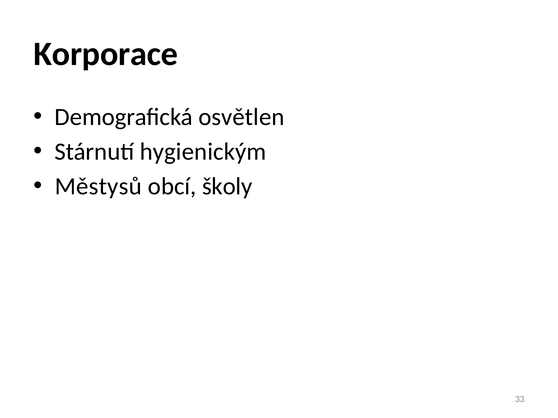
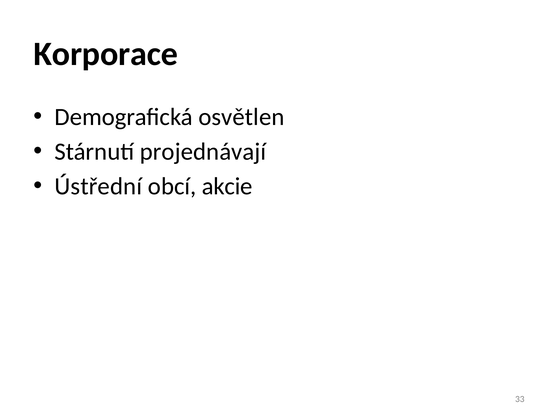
hygienickým: hygienickým -> projednávají (203, 152)
Městysů: Městysů -> Ústřední (98, 187)
školy: školy -> akcie (227, 187)
